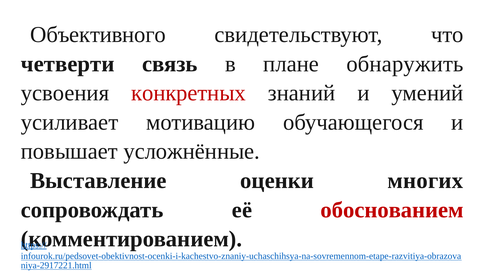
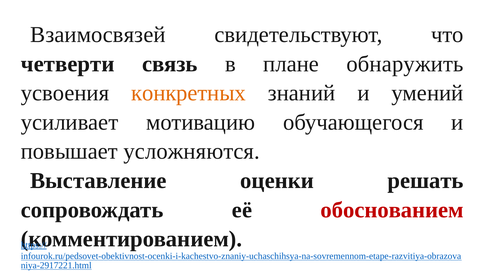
Объективного: Объективного -> Взаимосвязей (98, 35)
конкретных colour: red -> orange (189, 93)
усложнённые: усложнённые -> усложняются (192, 151)
многих: многих -> решать (426, 180)
